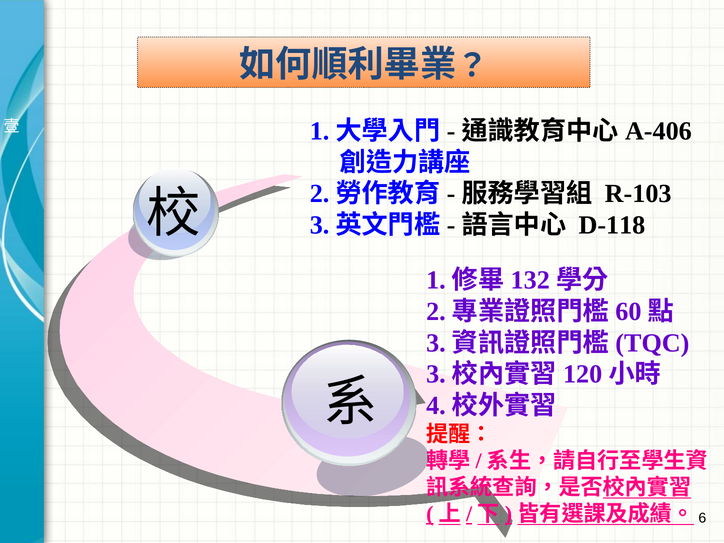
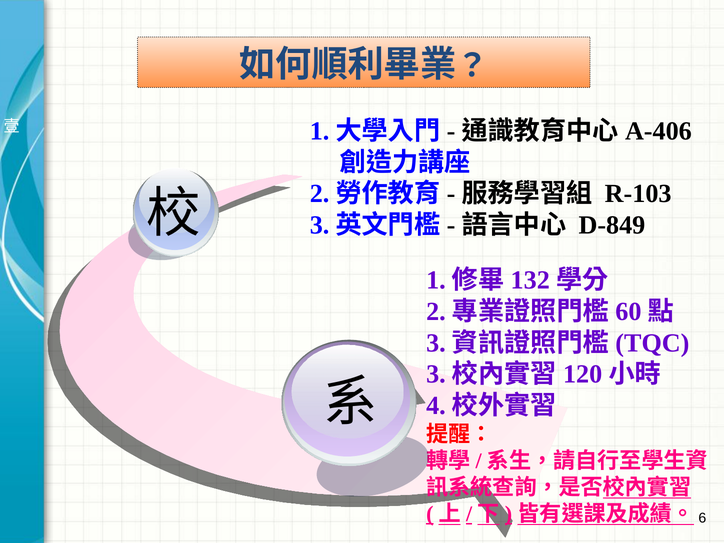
D-118: D-118 -> D-849 (612, 225)
